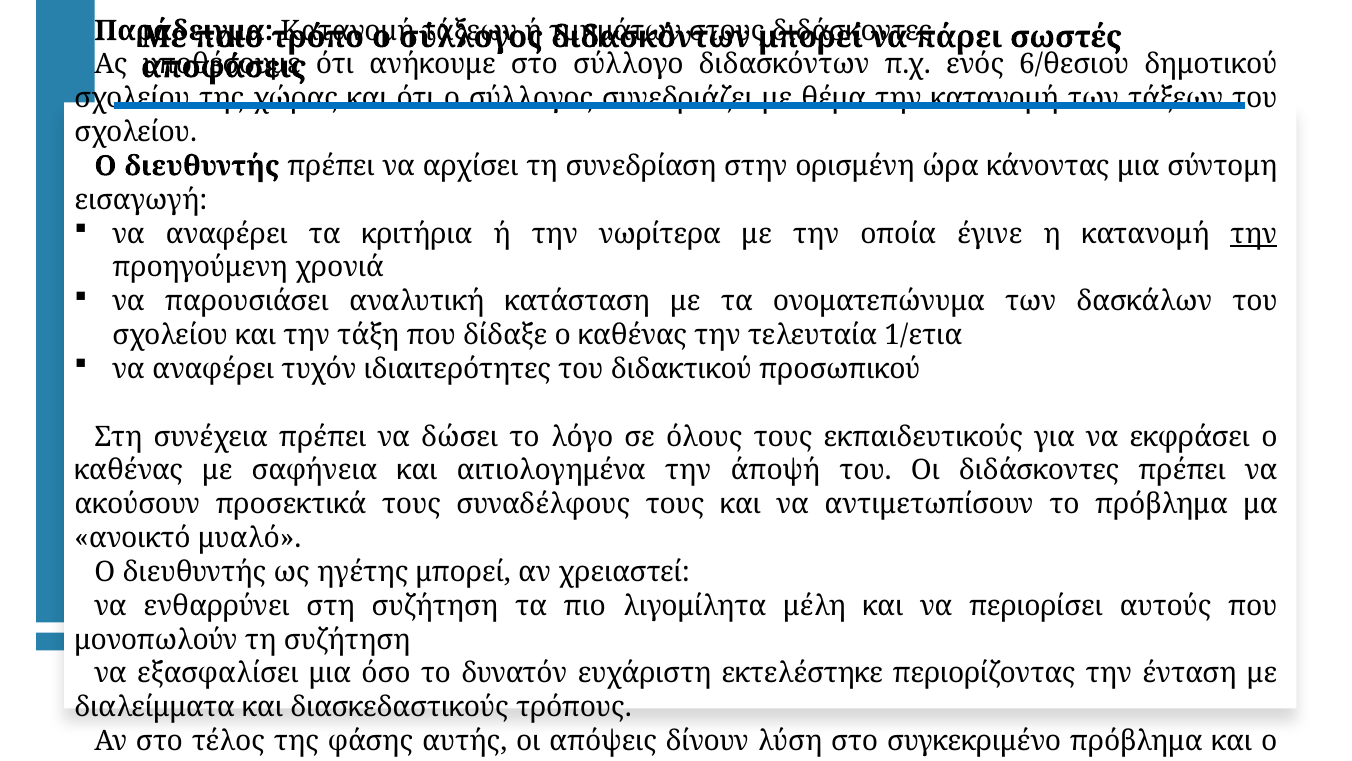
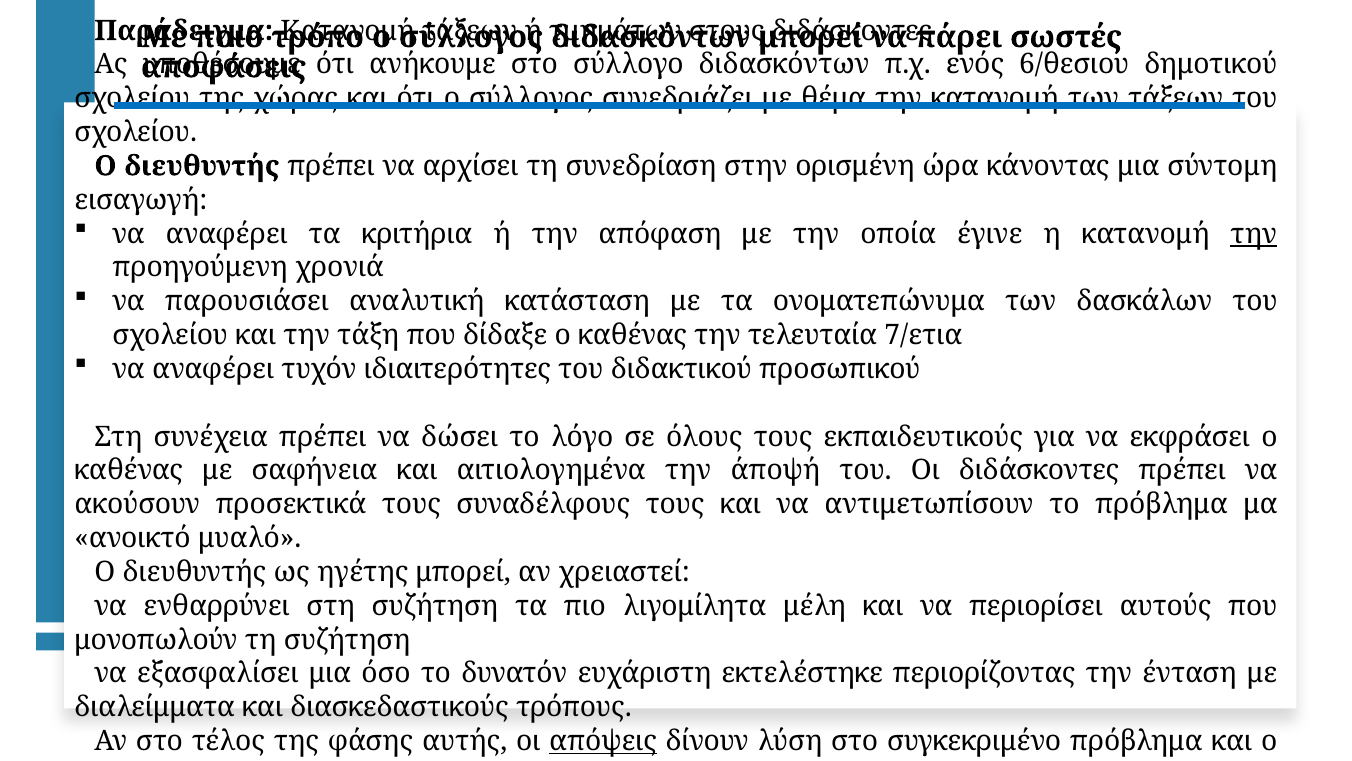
την νωρίτερα: νωρίτερα -> απόφαση (660, 234)
1/ετια: 1/ετια -> 7/ετια (923, 335)
απόψεις underline: none -> present (603, 741)
